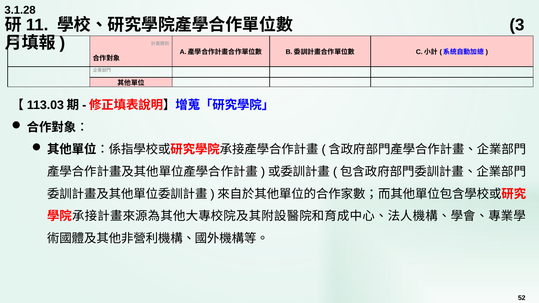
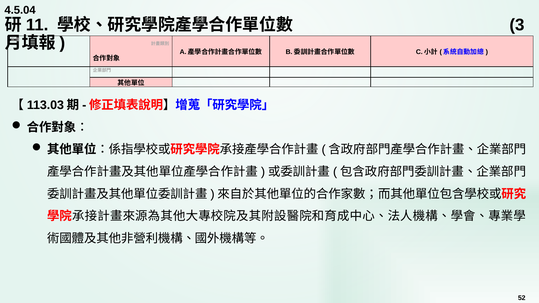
3.1.28: 3.1.28 -> 4.5.04 (20, 10)
